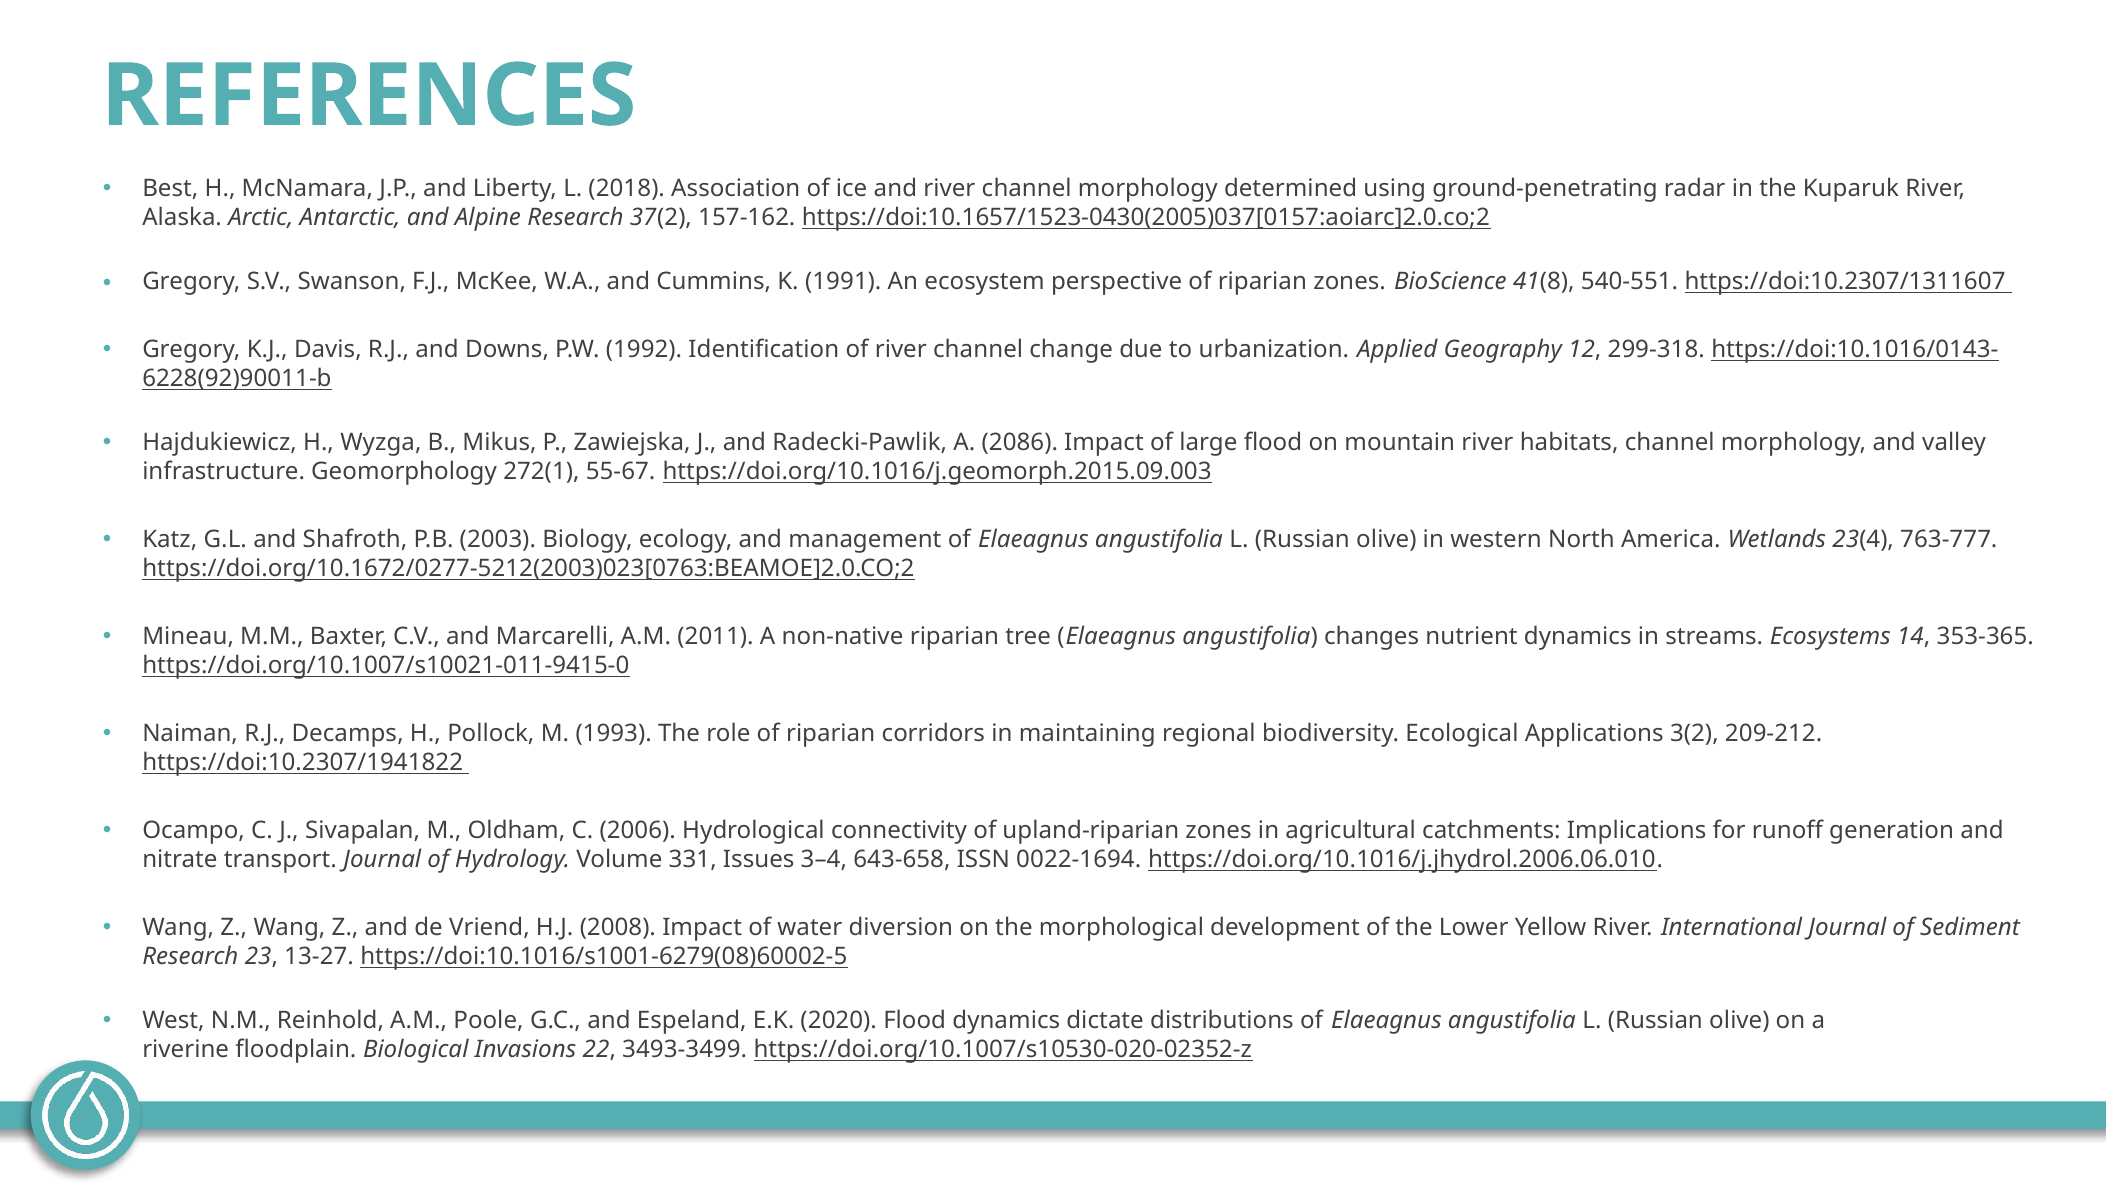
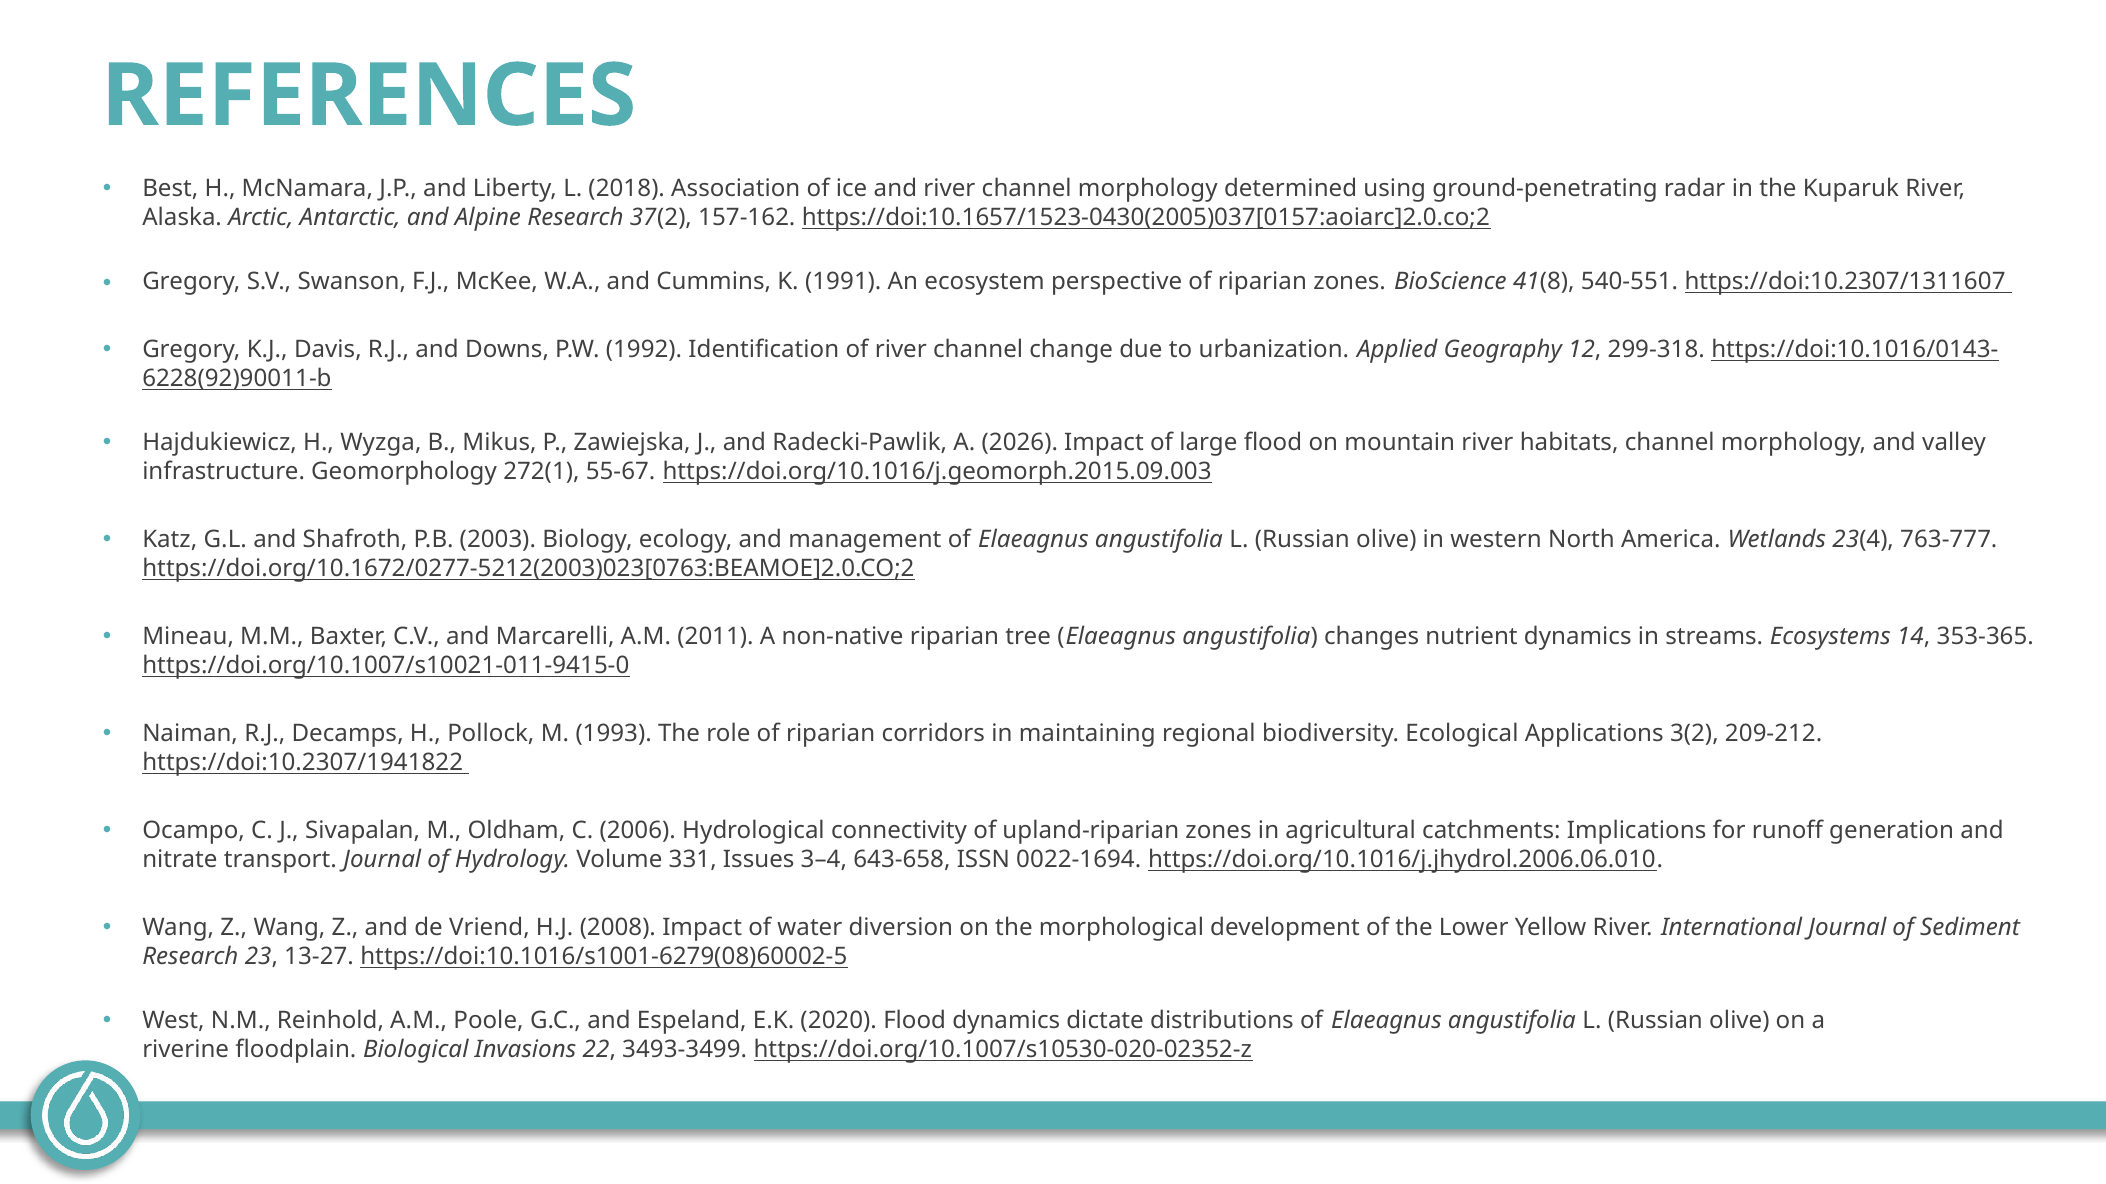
2086: 2086 -> 2026 (1020, 443)
